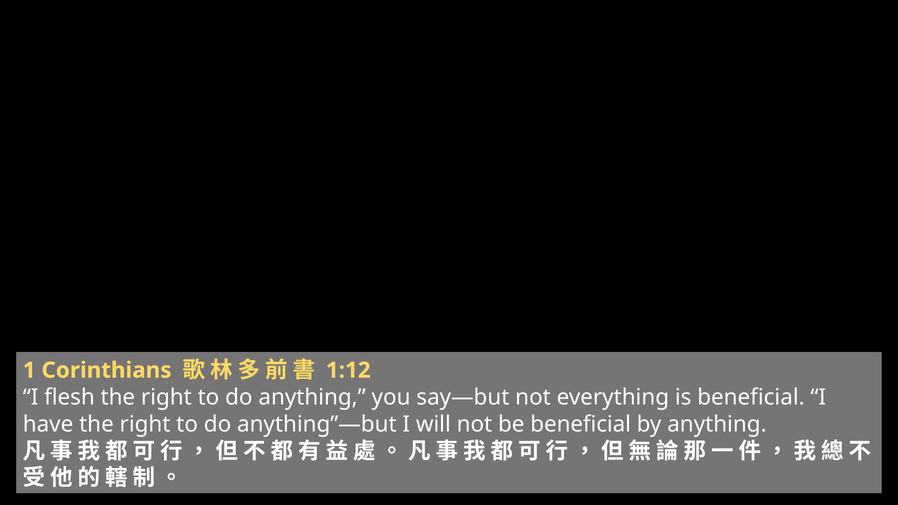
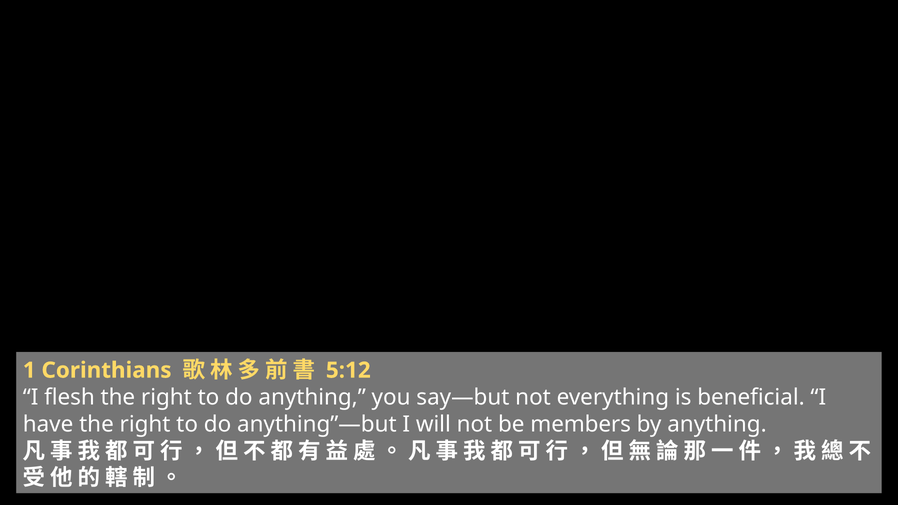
1:12: 1:12 -> 5:12 (348, 370)
be beneficial: beneficial -> members (581, 424)
